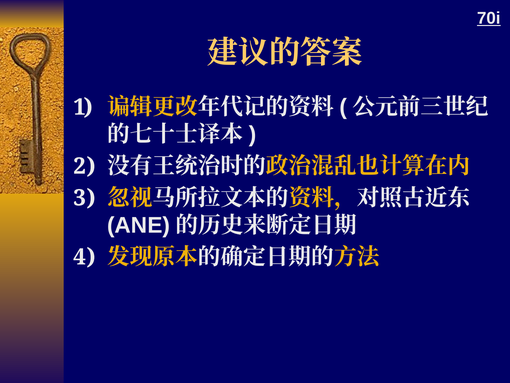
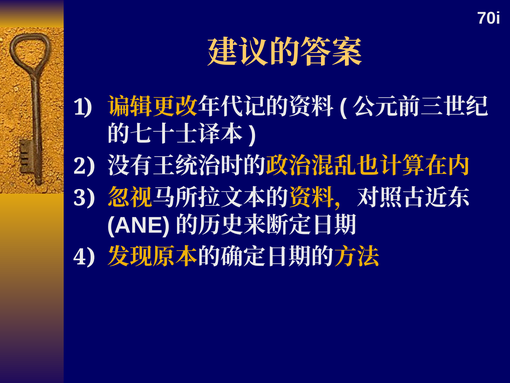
70i underline: present -> none (489, 18)
